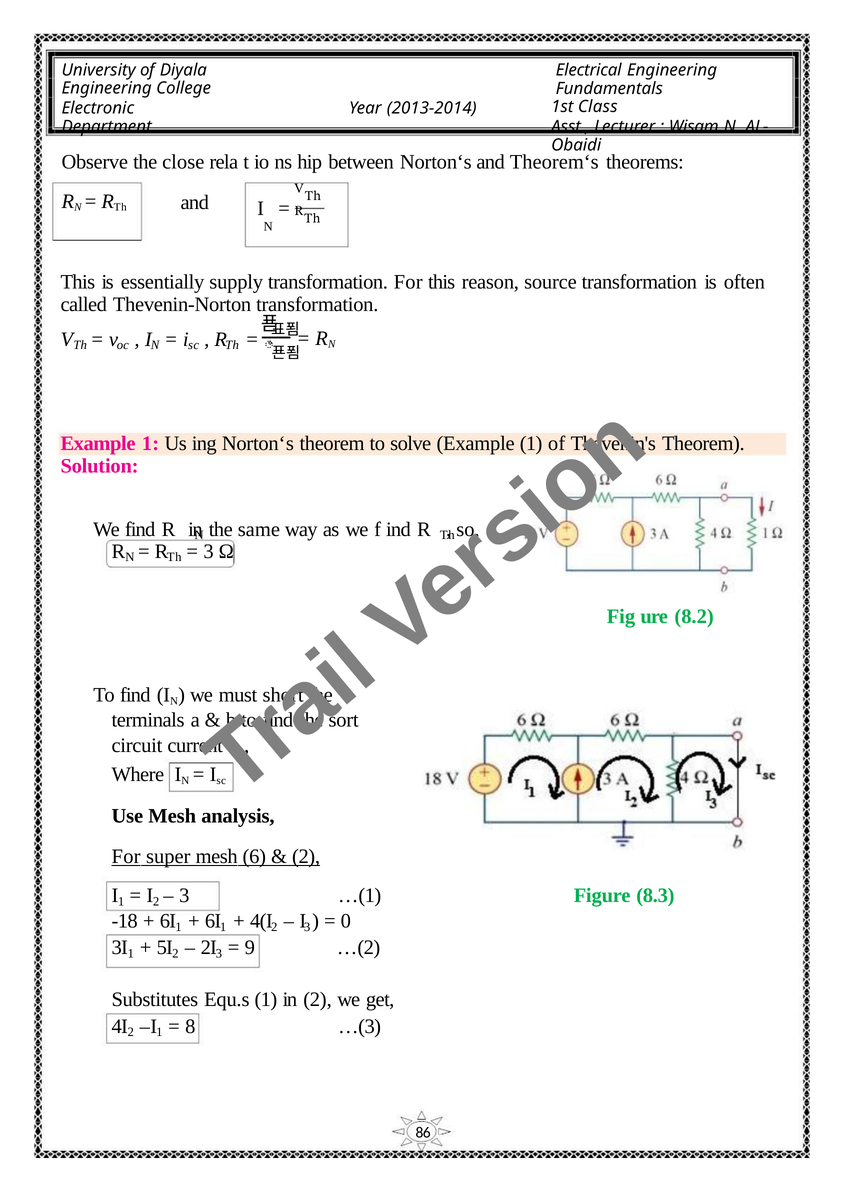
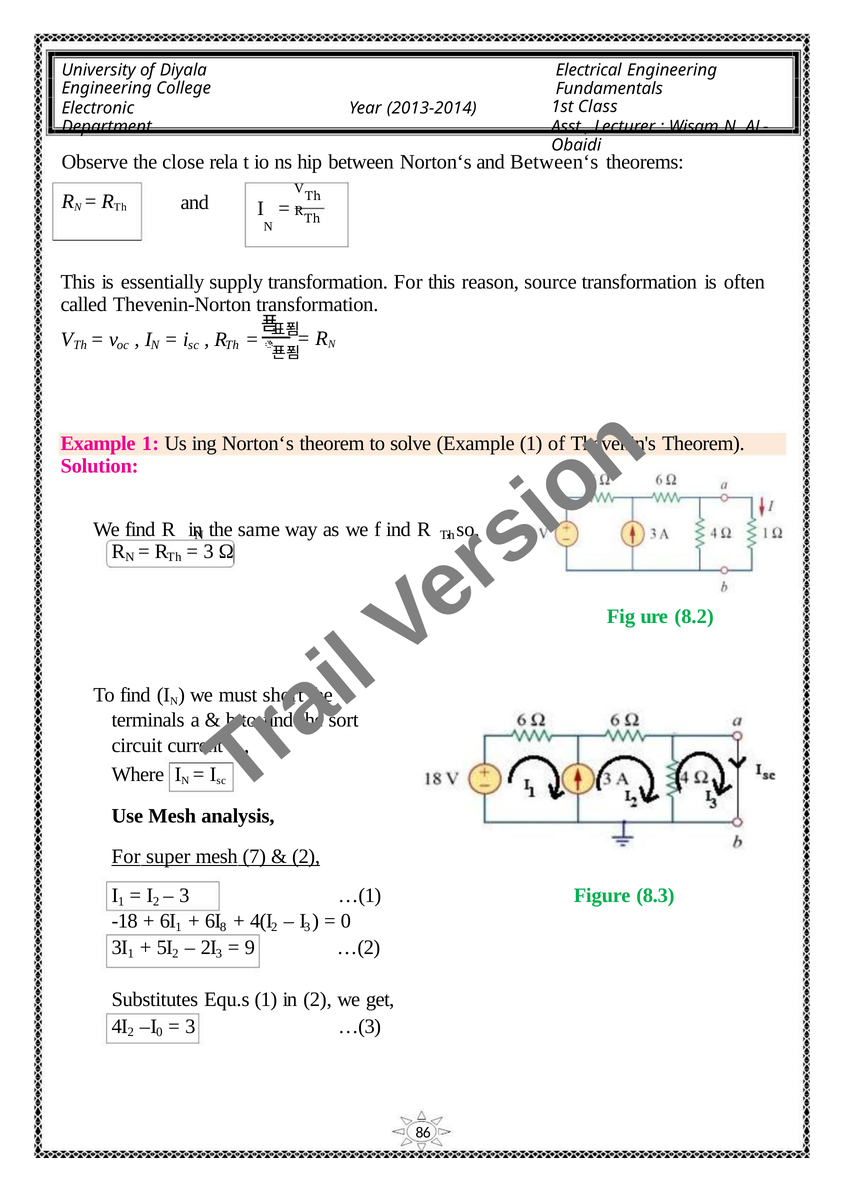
Theorem‘s: Theorem‘s -> Between‘s (554, 162)
6: 6 -> 7 (254, 857)
1 1: 1 -> 8 (223, 927)
8: 8 -> 3 (190, 1027)
2 1: 1 -> 0 (159, 1032)
